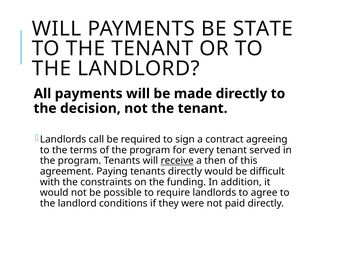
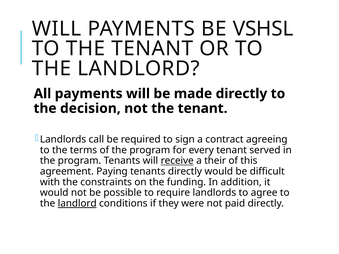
STATE: STATE -> VSHSL (263, 29)
then: then -> their (215, 161)
landlord underline: none -> present (77, 204)
